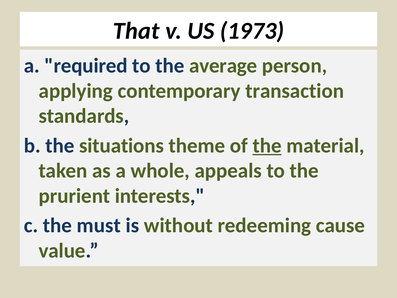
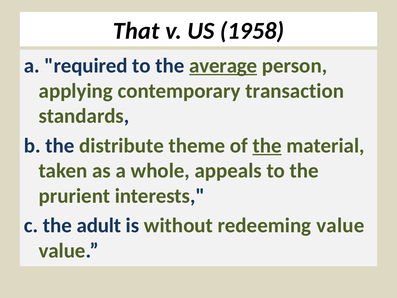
1973: 1973 -> 1958 (252, 31)
average underline: none -> present (223, 66)
situations: situations -> distribute (122, 146)
must: must -> adult (99, 225)
redeeming cause: cause -> value (340, 225)
